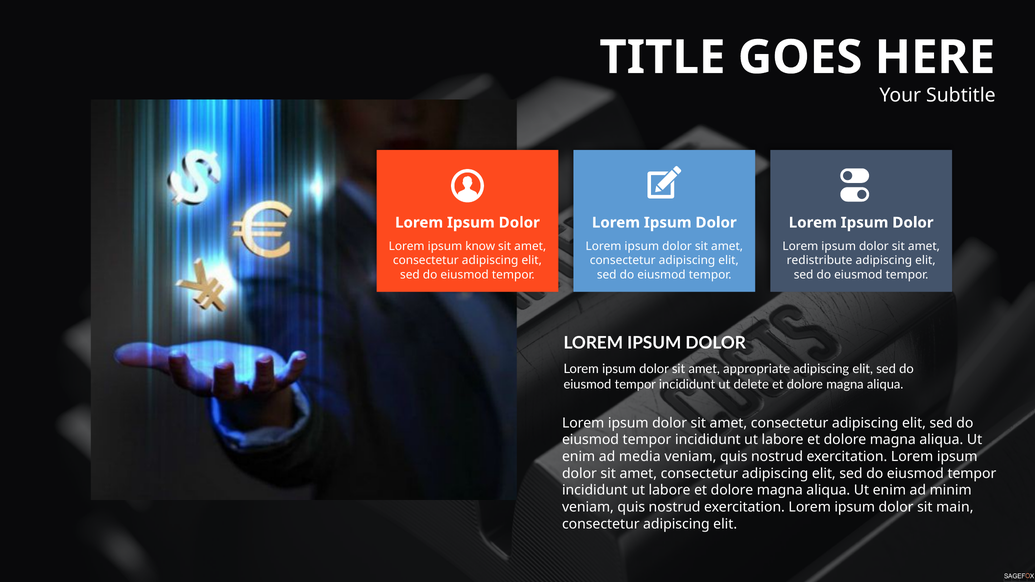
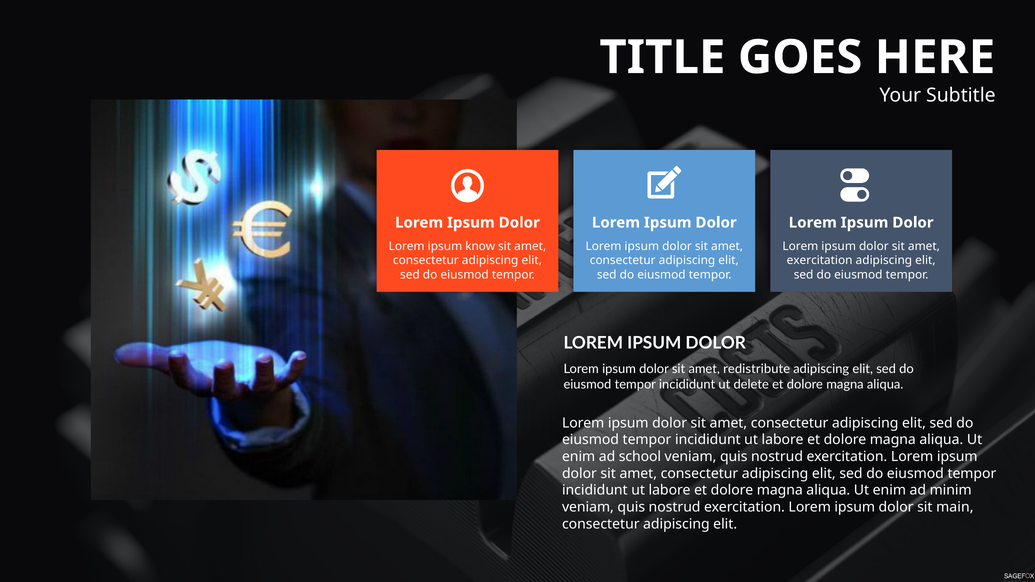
redistribute: redistribute -> exercitation (820, 261)
appropriate: appropriate -> redistribute (757, 369)
media: media -> school (640, 457)
